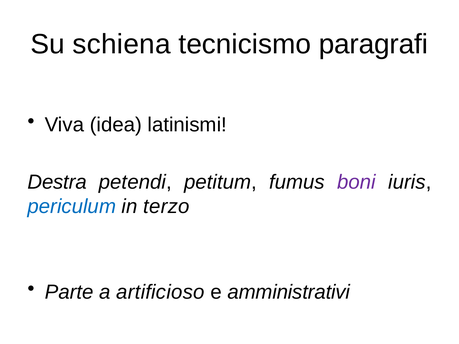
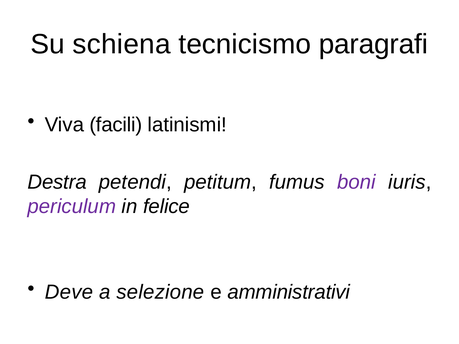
idea: idea -> facili (116, 125)
periculum colour: blue -> purple (72, 207)
terzo: terzo -> felice (167, 207)
Parte: Parte -> Deve (69, 292)
artificioso: artificioso -> selezione (160, 292)
